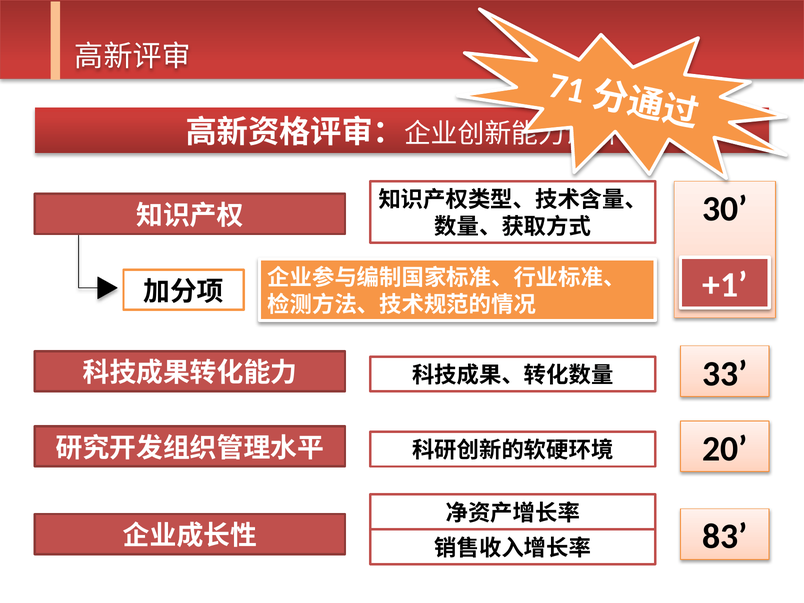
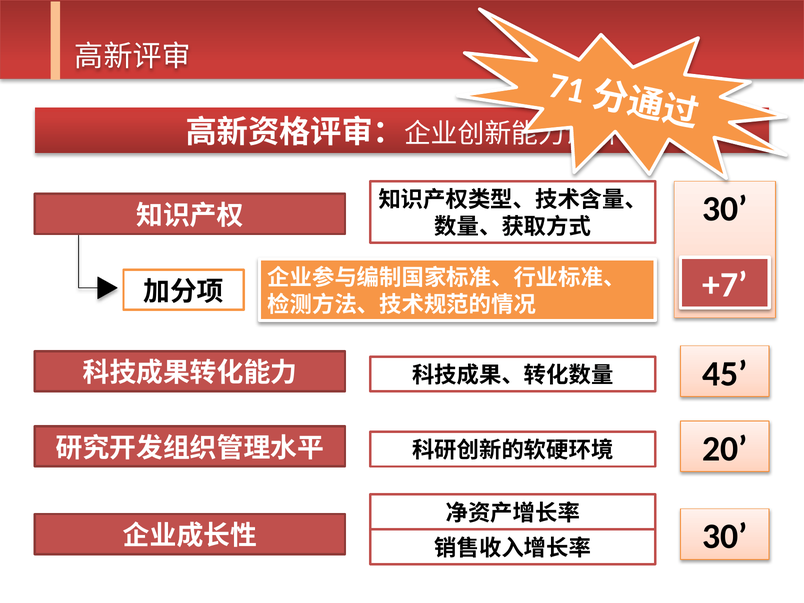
+1: +1 -> +7 (725, 285)
33: 33 -> 45 (725, 374)
83: 83 -> 30 (725, 537)
